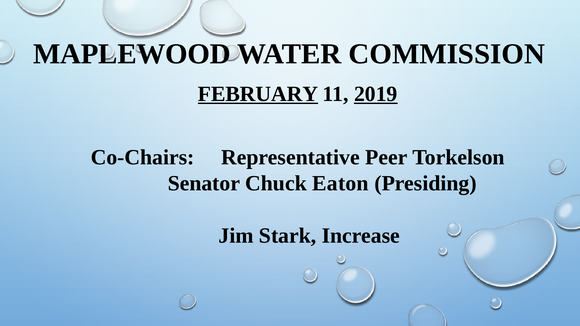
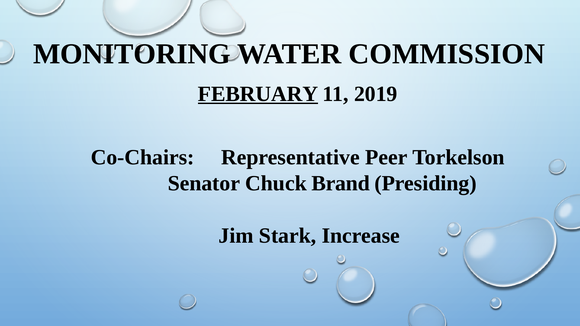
MAPLEWOOD: MAPLEWOOD -> MONITORING (132, 54)
2019 underline: present -> none (376, 94)
Eaton: Eaton -> Brand (341, 183)
